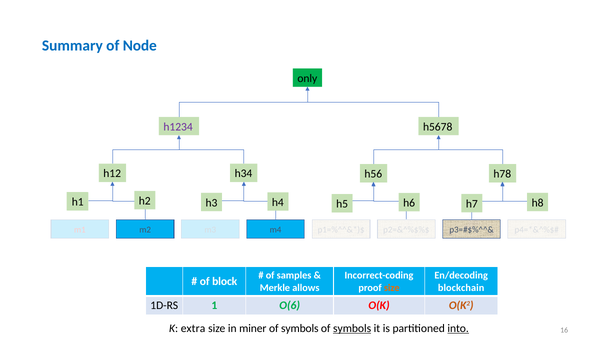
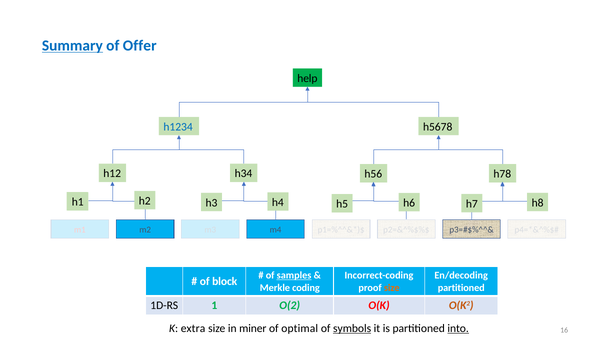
Summary underline: none -> present (72, 46)
Node: Node -> Offer (140, 46)
only: only -> help (307, 78)
h1234 colour: purple -> blue (178, 127)
samples underline: none -> present (294, 275)
allows: allows -> coding (306, 288)
blockchain: blockchain -> partitioned (461, 288)
O(6: O(6 -> O(2 (290, 305)
symbols: symbols -> optimal (300, 328)
